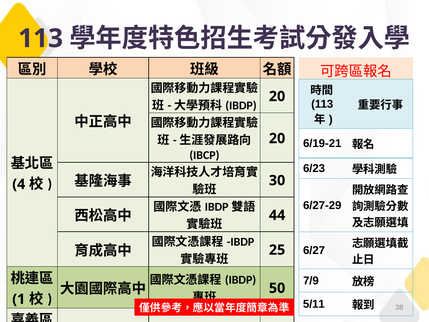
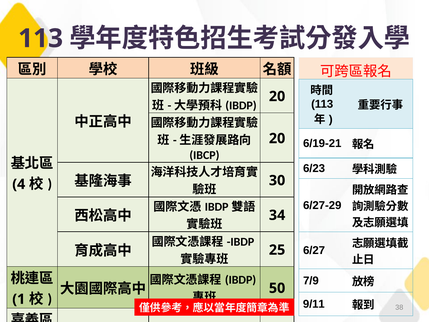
44: 44 -> 34 (277, 215)
5/11: 5/11 -> 9/11 (314, 304)
